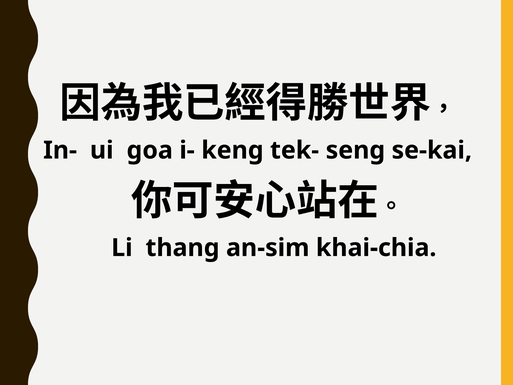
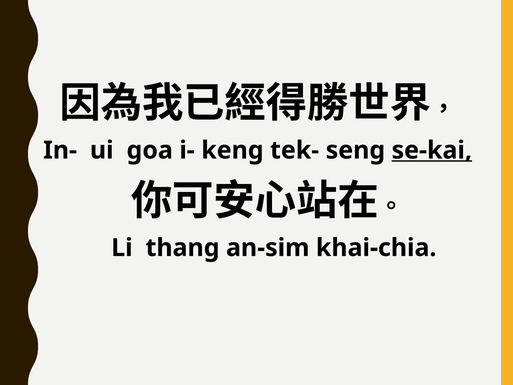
se-kai underline: none -> present (432, 150)
